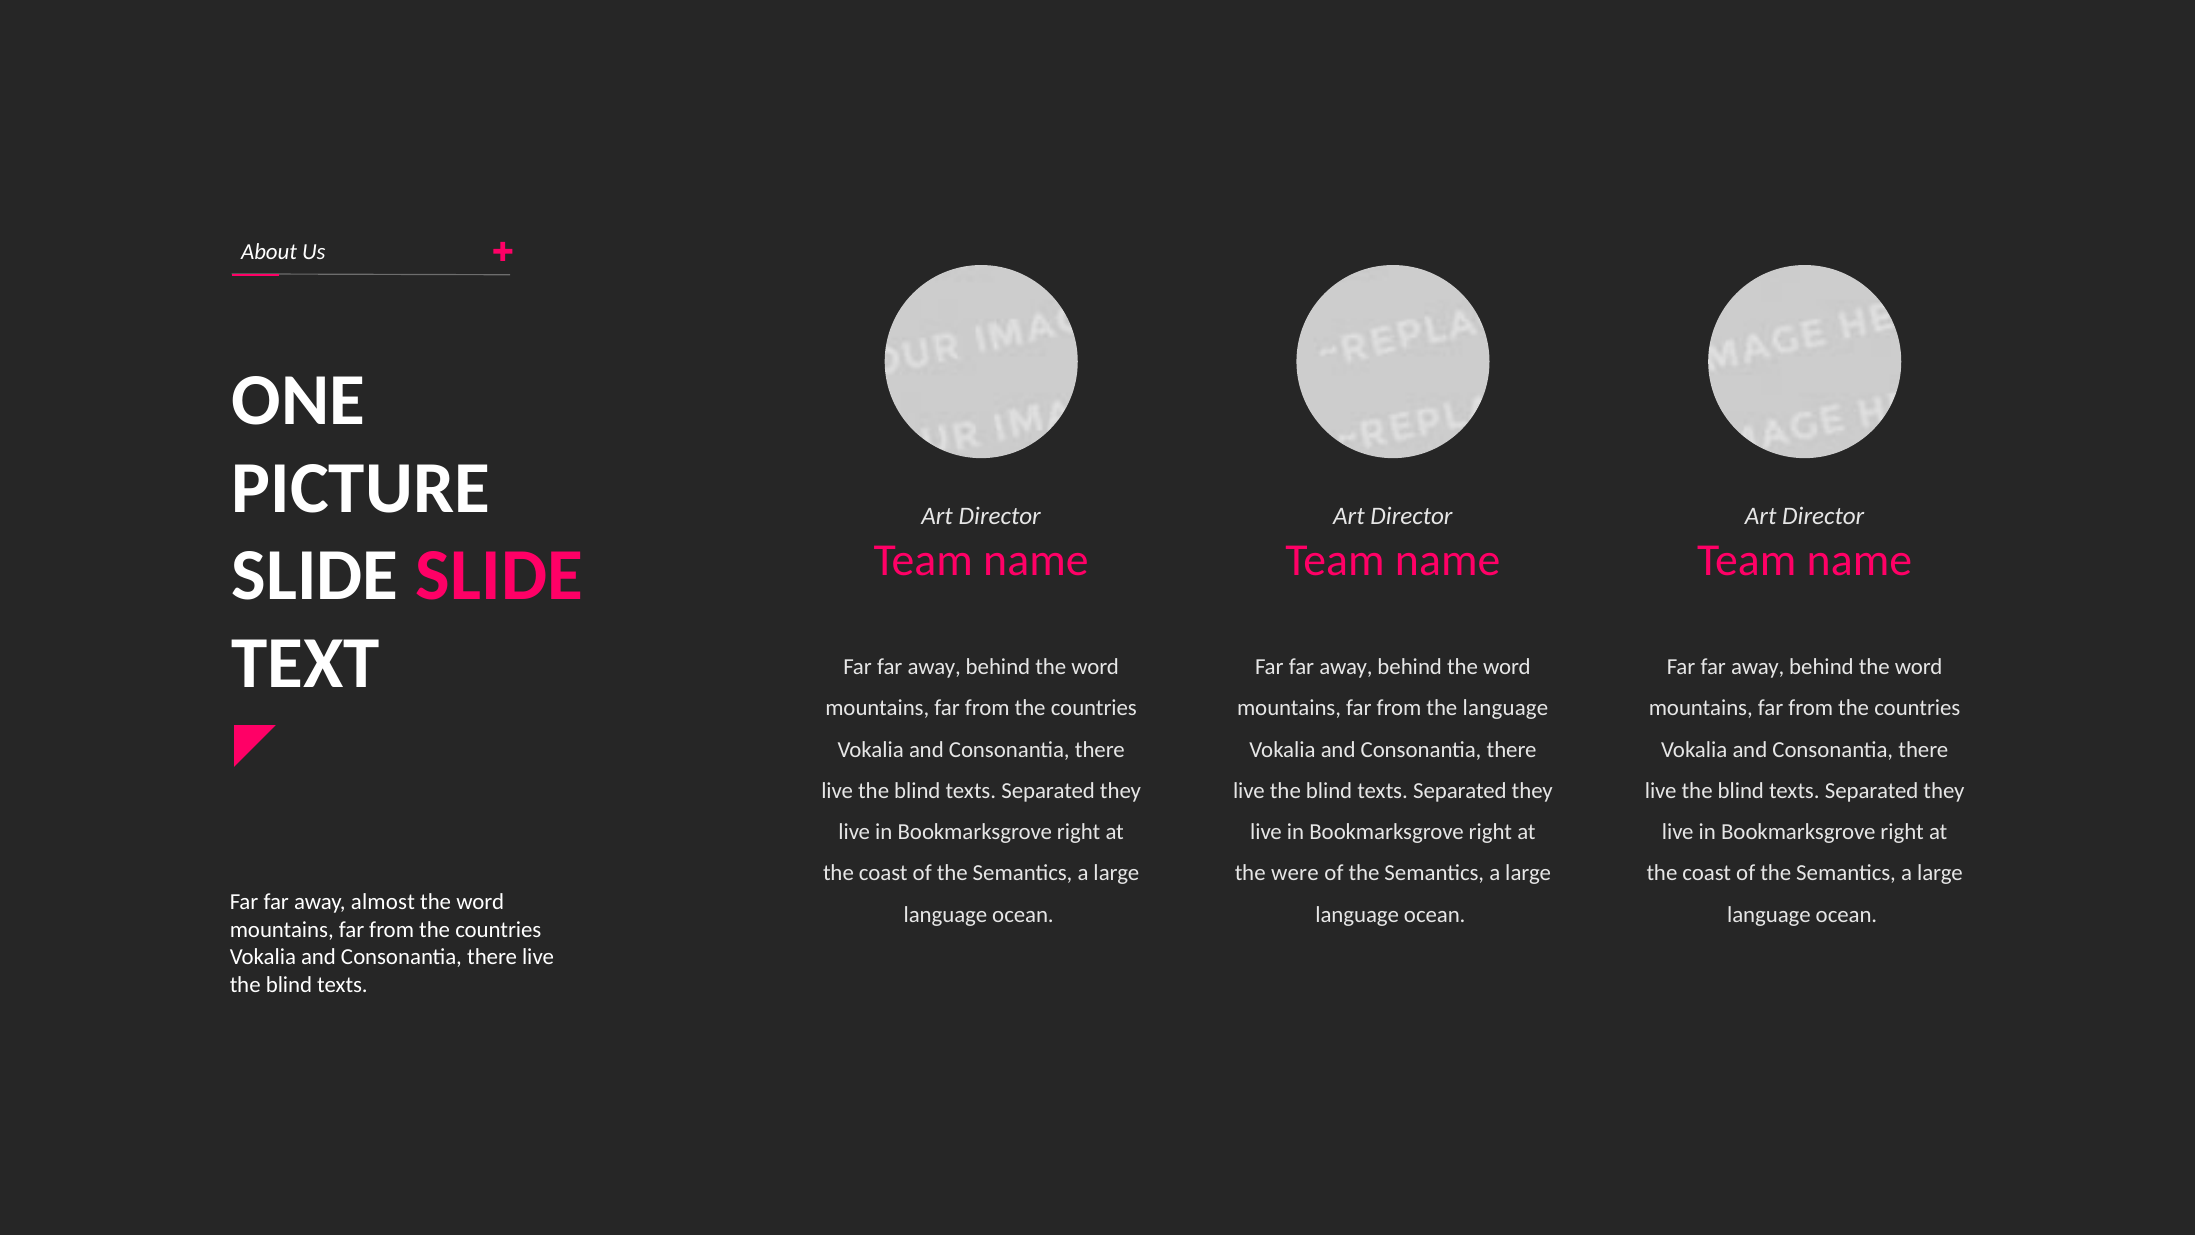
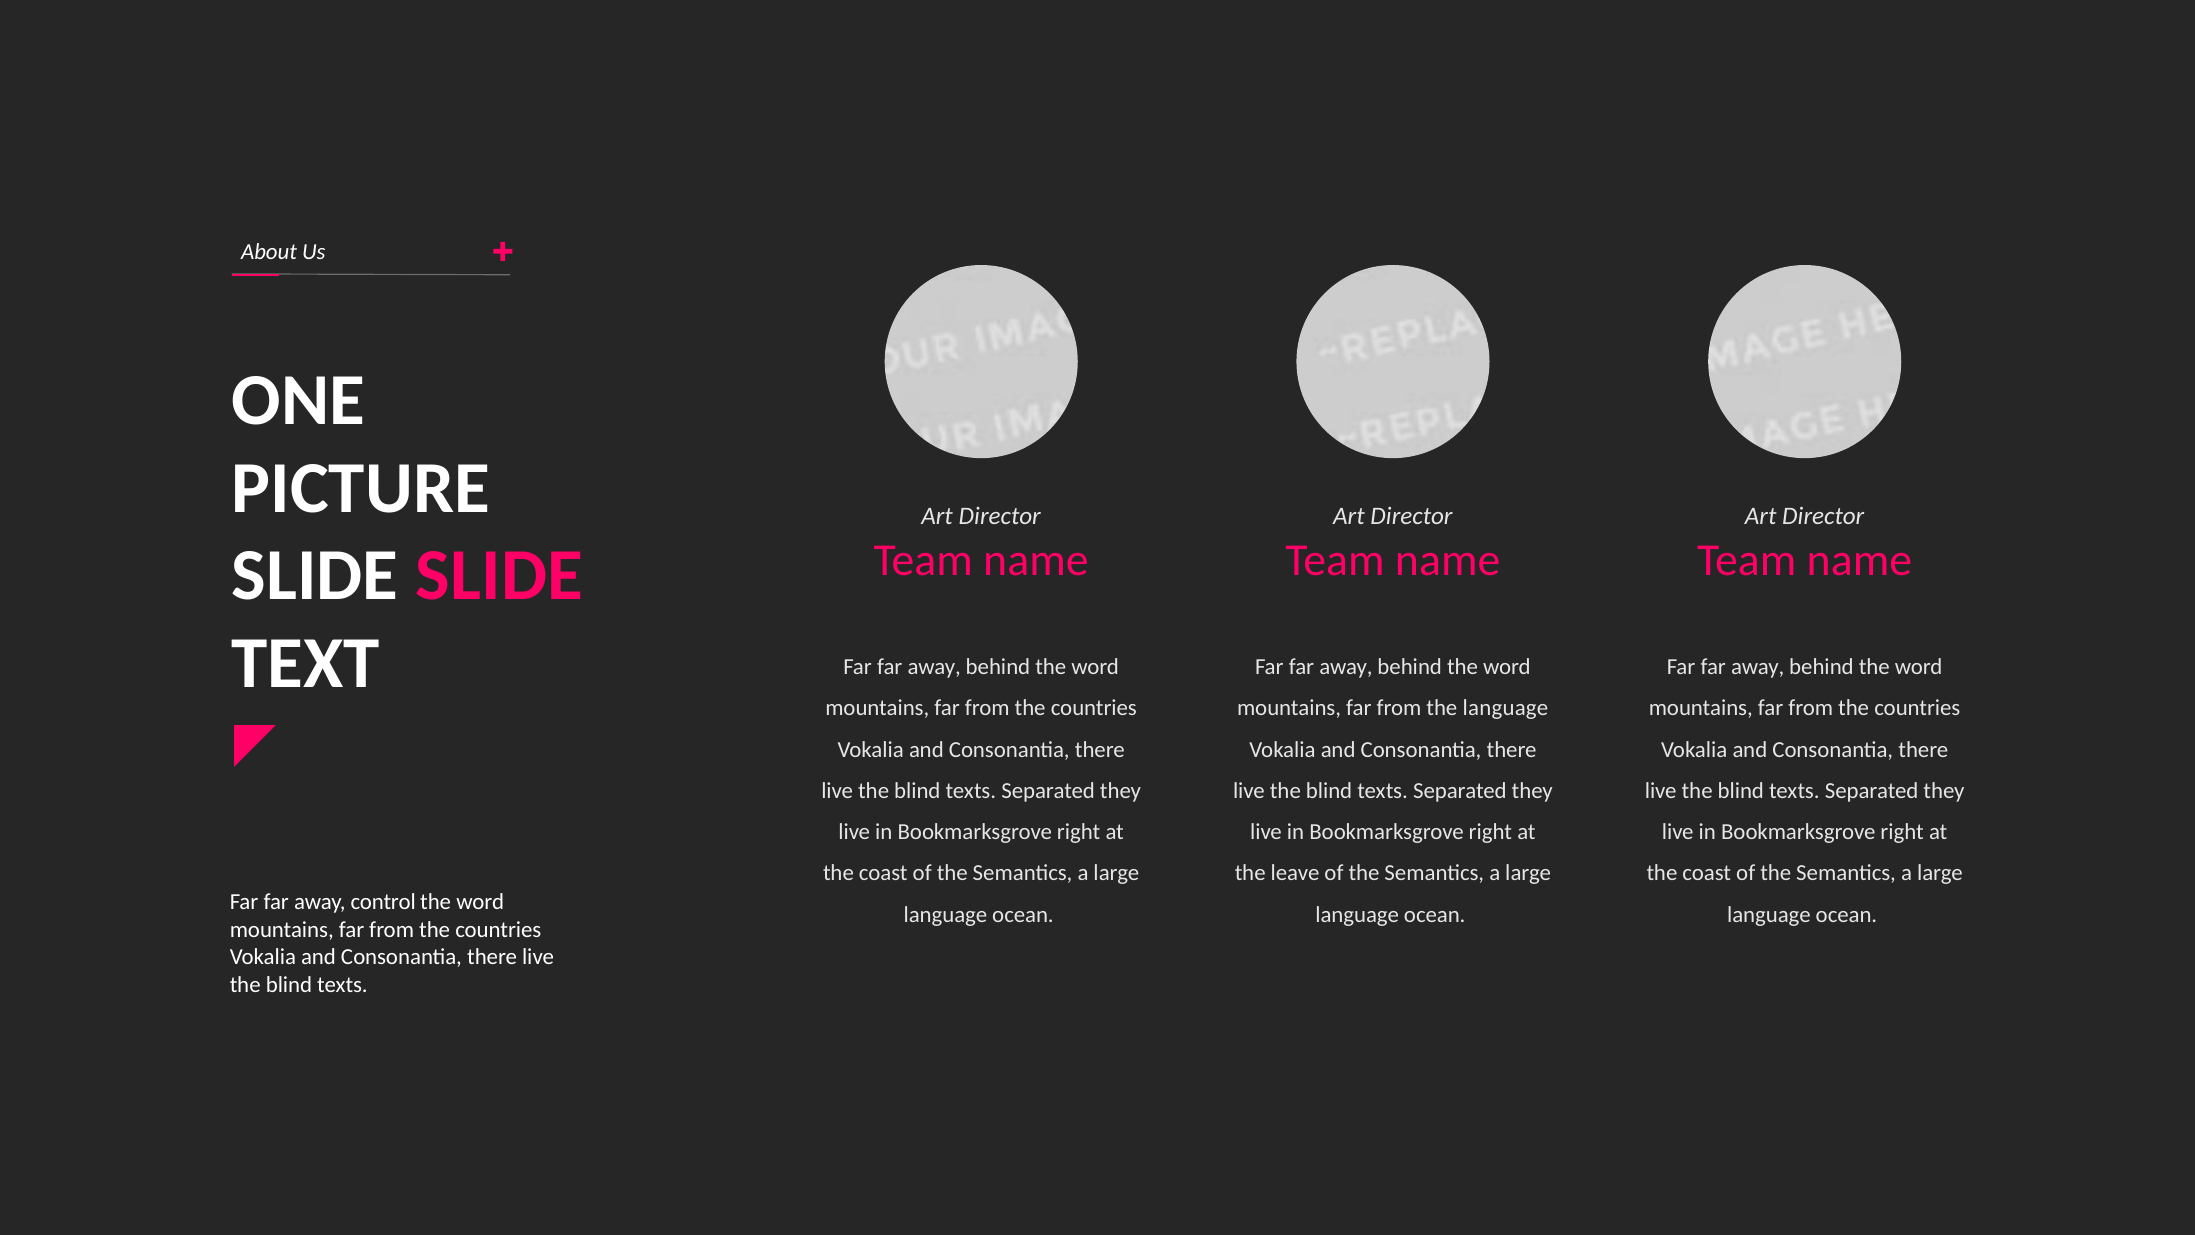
were: were -> leave (1295, 873)
almost: almost -> control (383, 902)
